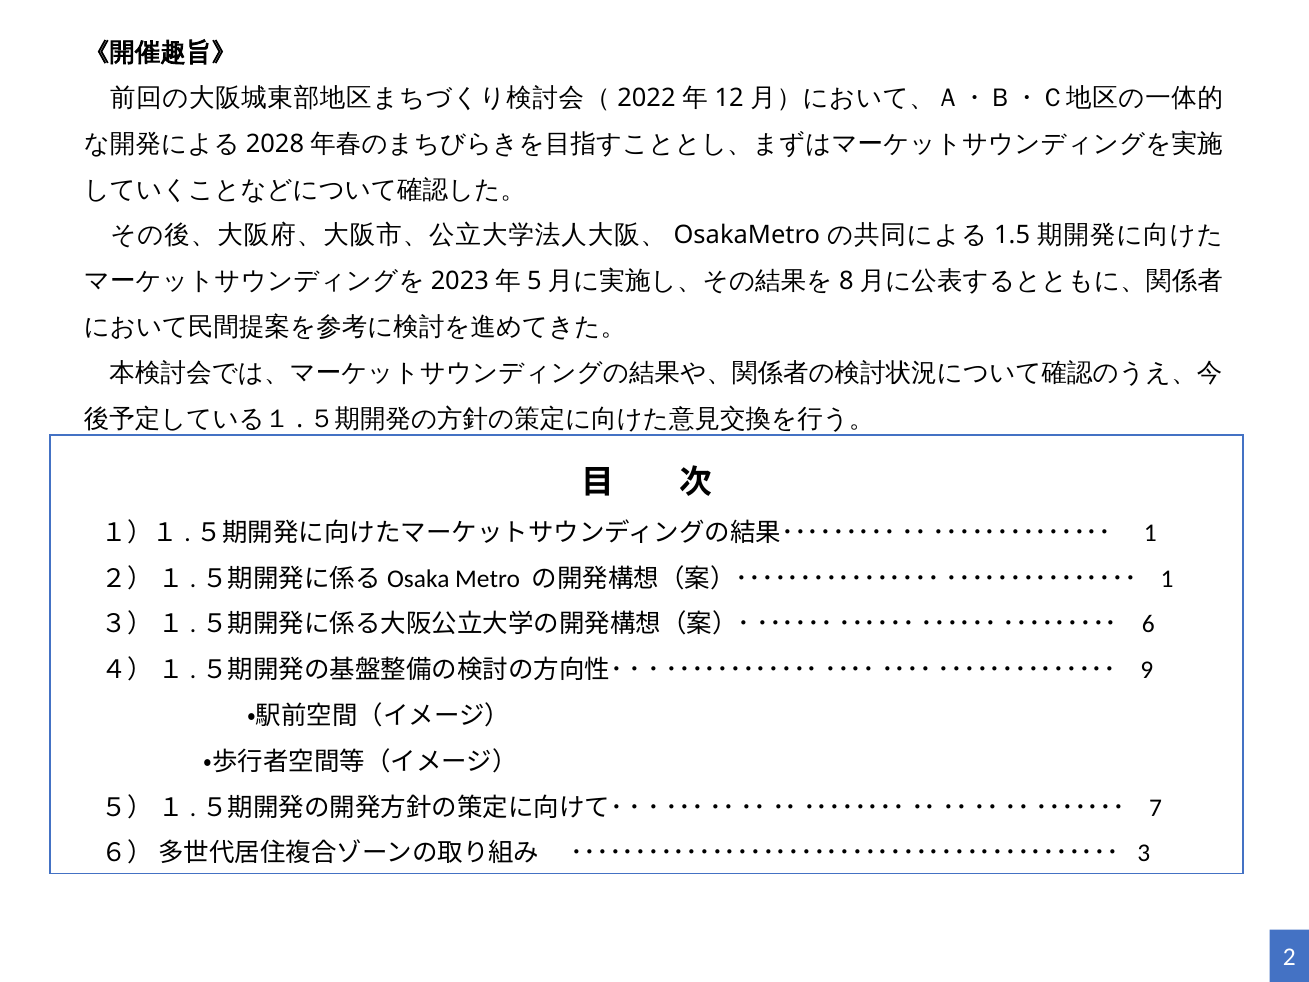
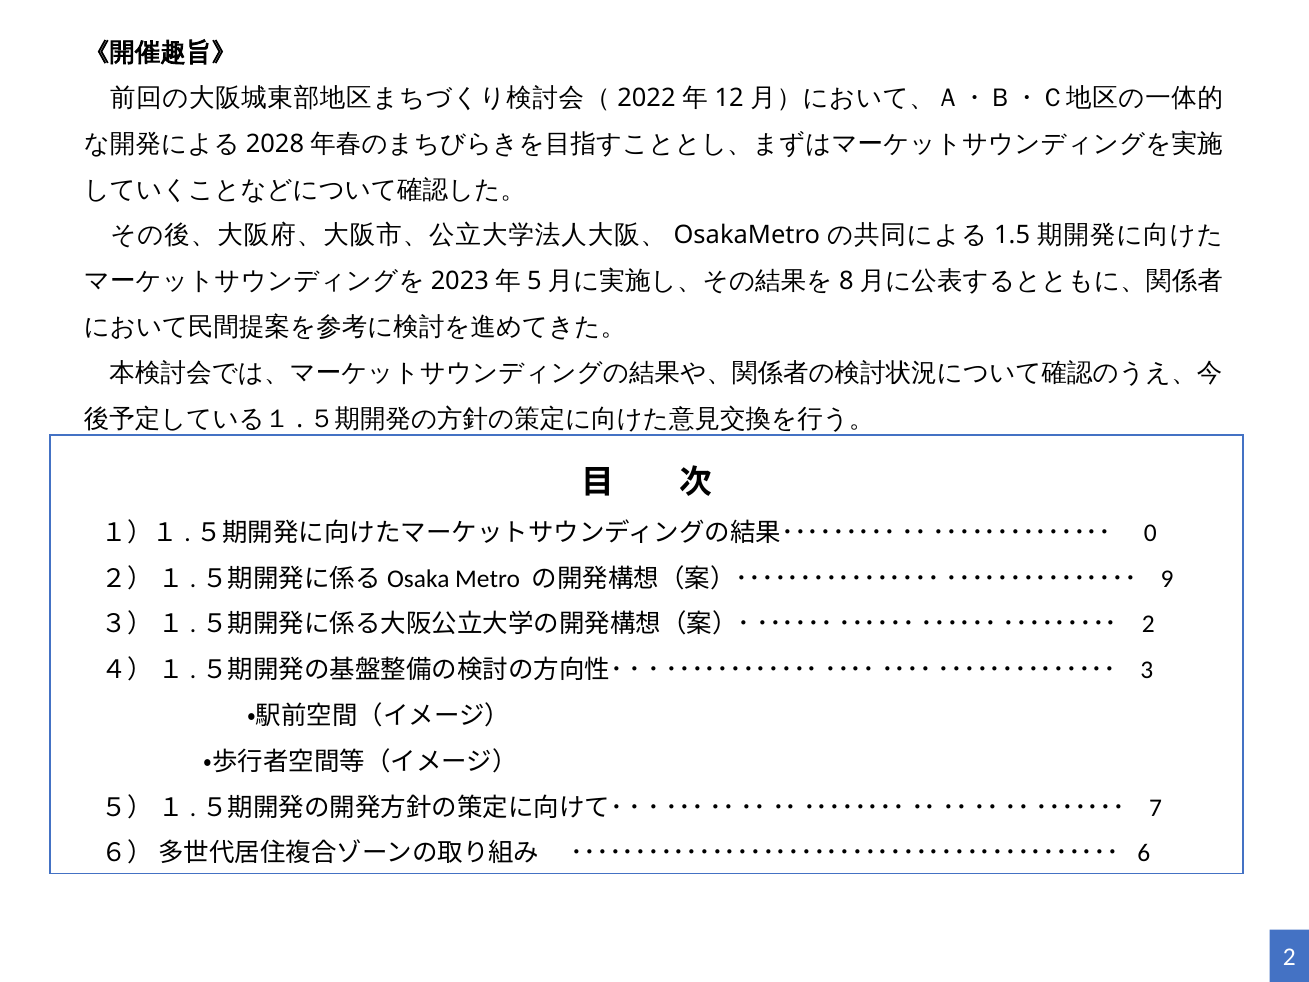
1: 1 -> 0 (1150, 533)
1: 1 -> 9 (1167, 578)
6: 6 -> 2 (1148, 624)
9: 9 -> 3 (1147, 670)
3: 3 -> 6 (1144, 853)
